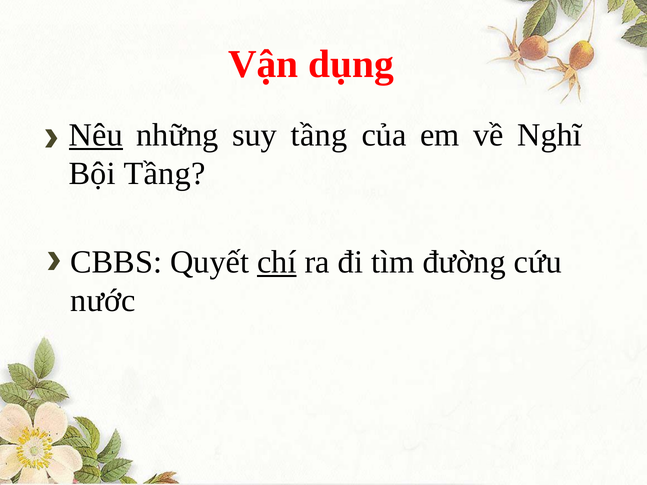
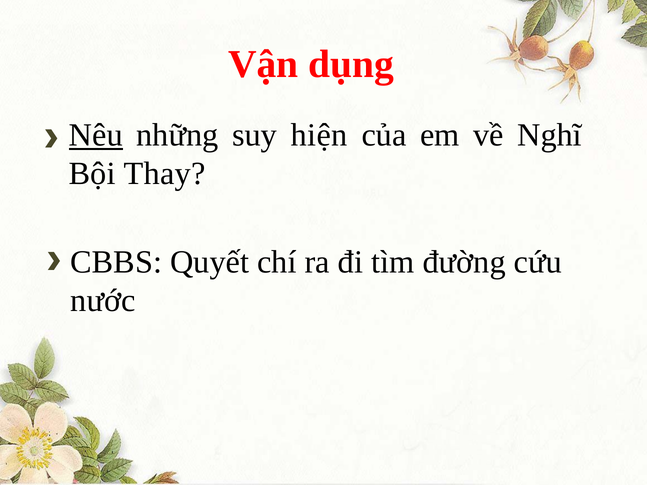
suy tầng: tầng -> hiện (319, 135)
Bội Tầng: Tầng -> Thay (165, 174)
chí underline: present -> none (277, 262)
